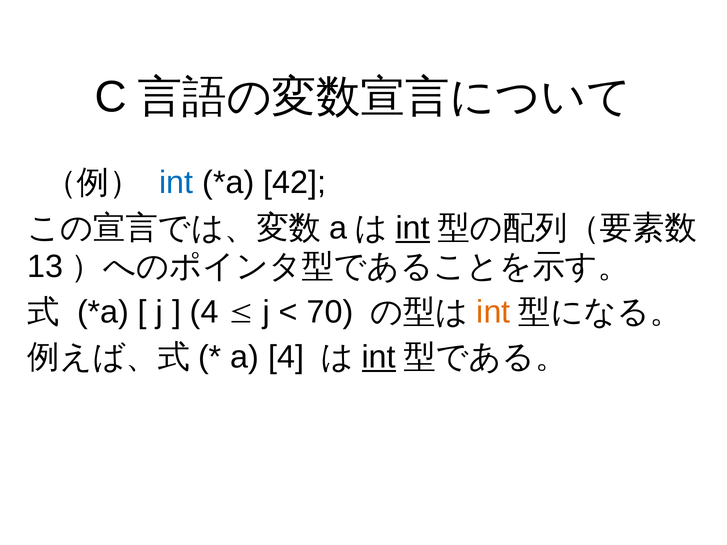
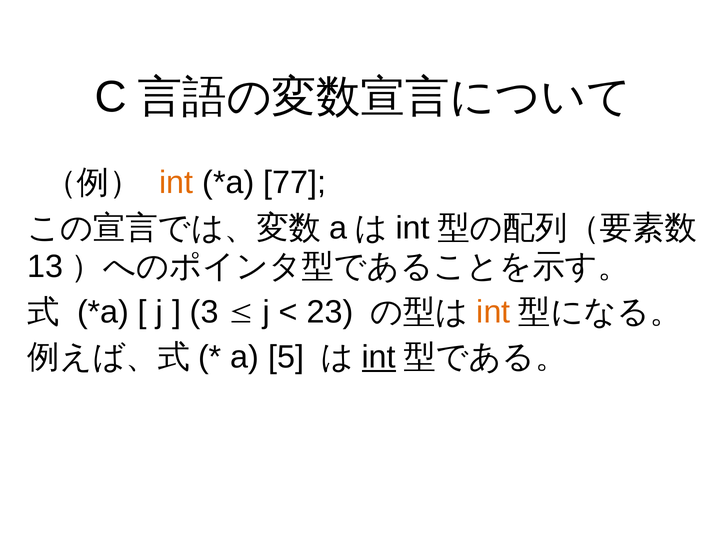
int colour: blue -> orange (176, 183)
42: 42 -> 77 (295, 183)
int underline: present -> none (413, 228)
4: 4 -> 3 (204, 312)
70: 70 -> 23 (330, 312)
a 4: 4 -> 5 (286, 357)
